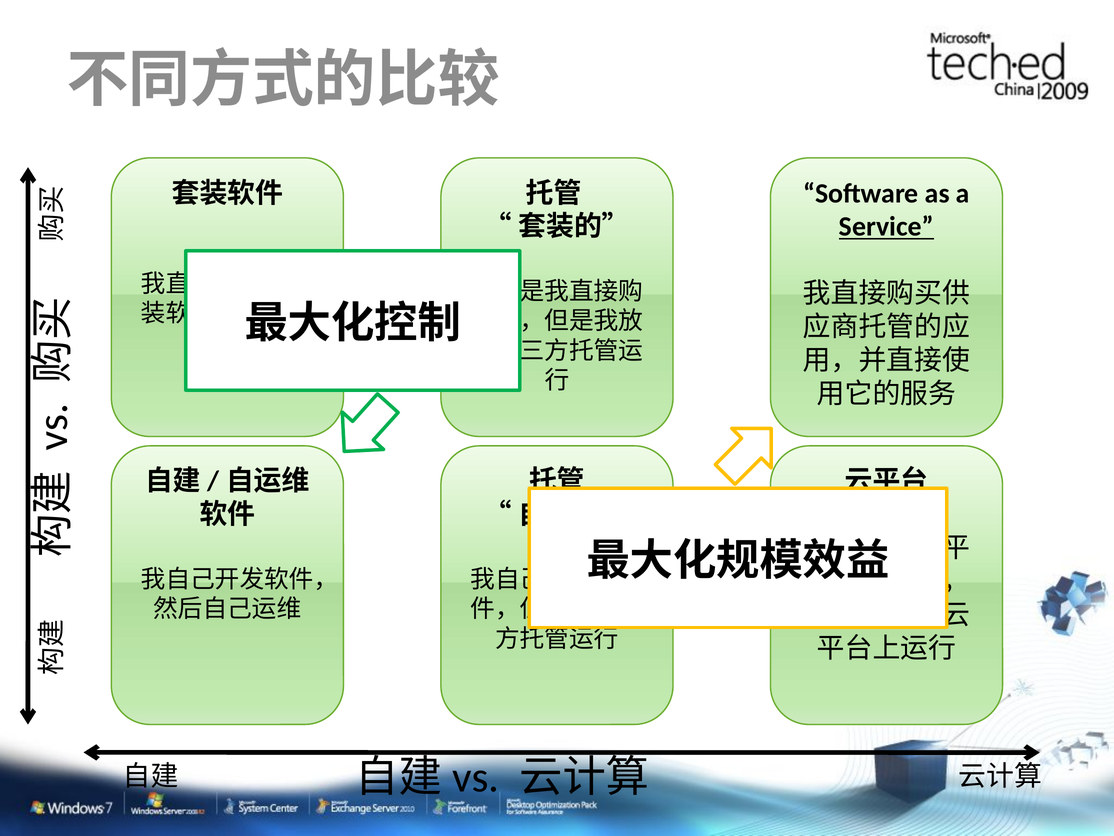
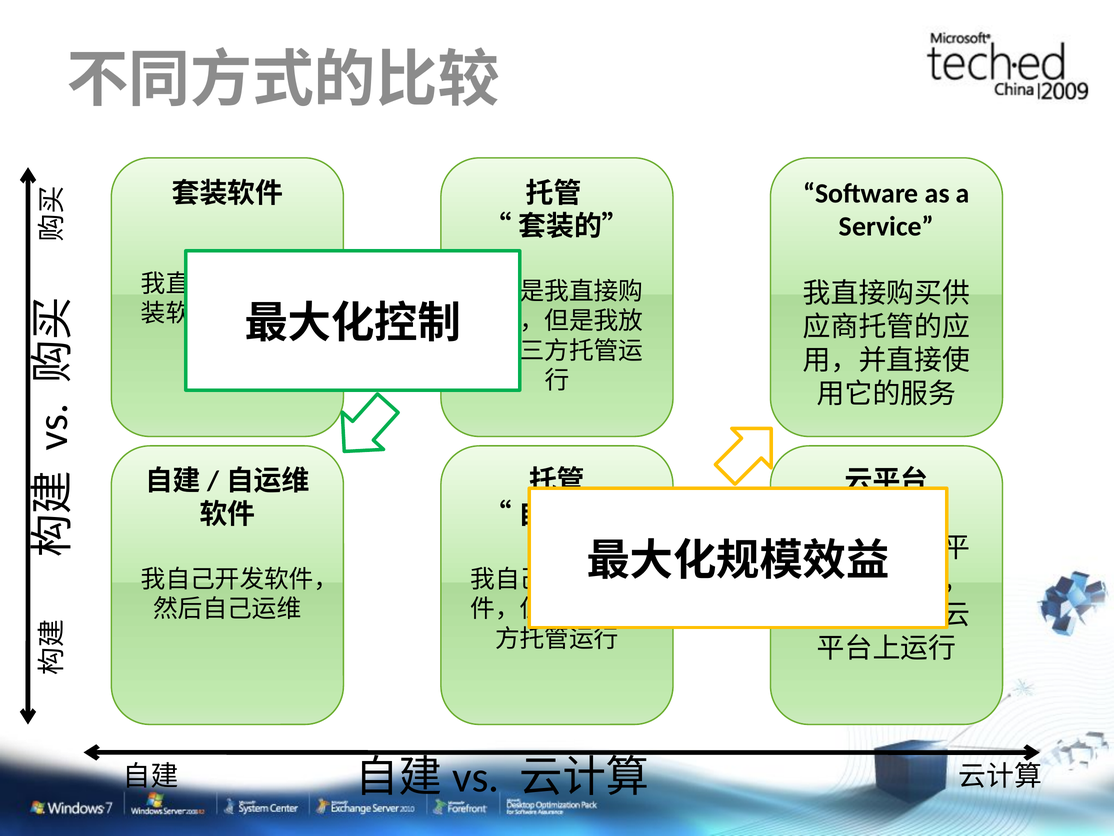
Service underline: present -> none (886, 227)
